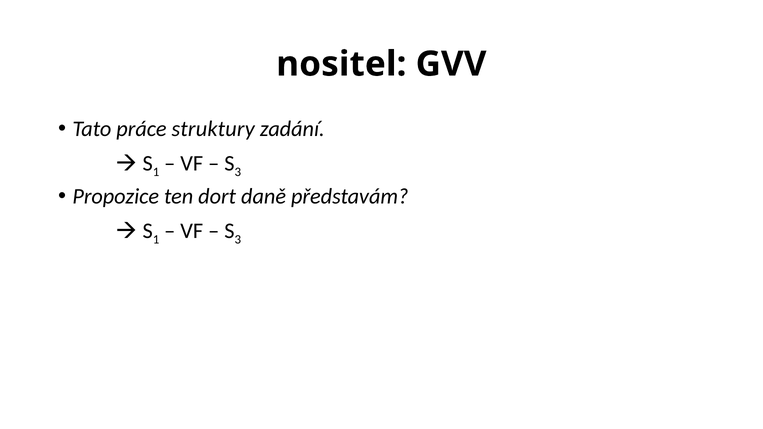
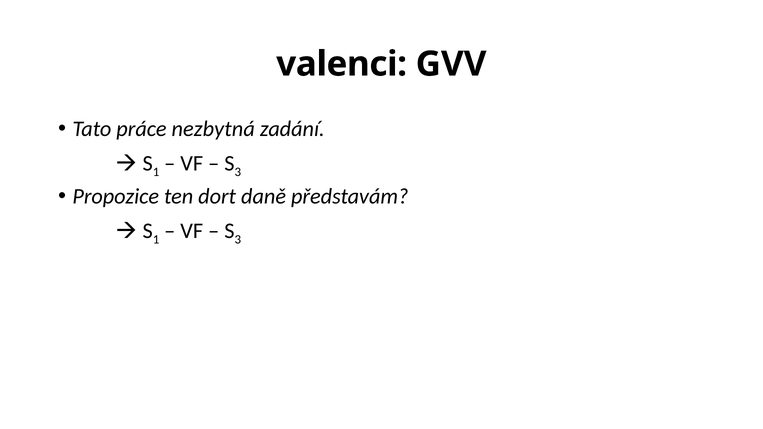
nositel: nositel -> valenci (342, 64)
struktury: struktury -> nezbytná (213, 129)
